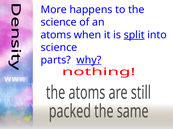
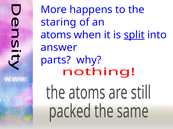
science: science -> staring (59, 22)
science: science -> answer (59, 48)
why underline: present -> none (89, 60)
